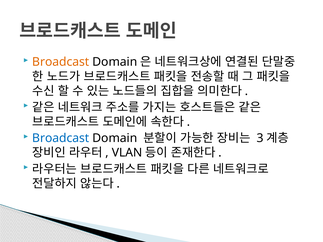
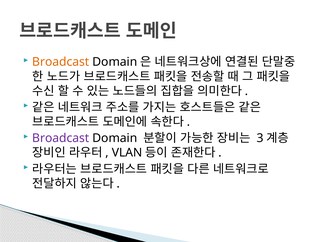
Broadcast colour: blue -> purple (61, 138)
